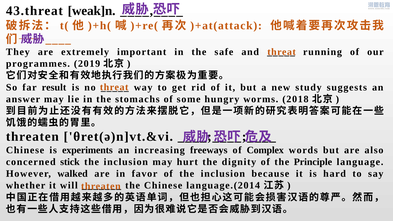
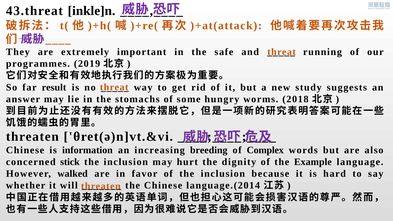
weak]n: weak]n -> inkle]n (92, 11)
experiments: experiments -> information (87, 150)
freeways: freeways -> breeding (209, 150)
Principle: Principle -> Example (313, 162)
